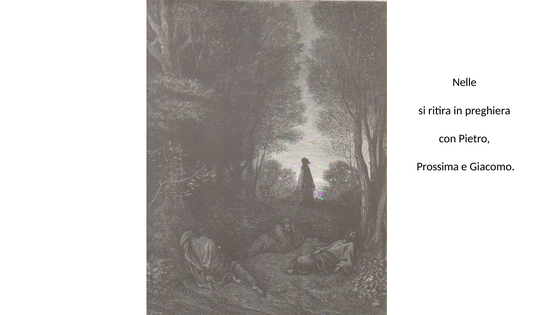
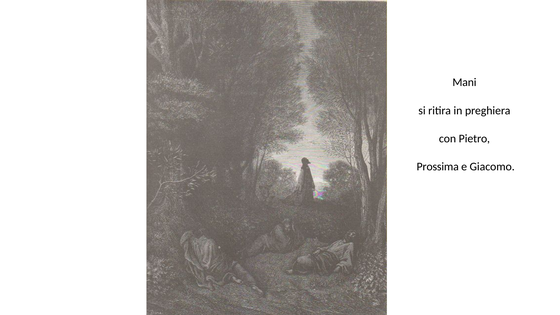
Nelle: Nelle -> Mani (464, 82)
